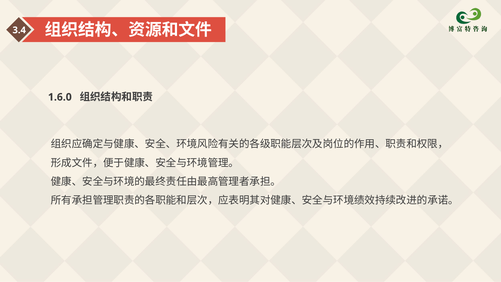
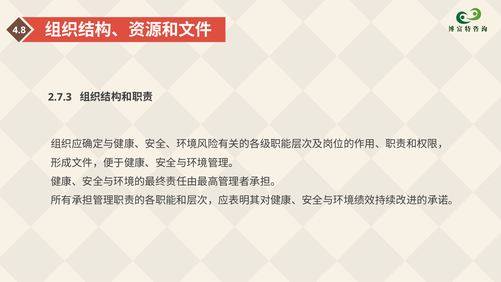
3.4: 3.4 -> 4.8 (19, 30)
1.6.0: 1.6.0 -> 2.7.3 (60, 97)
